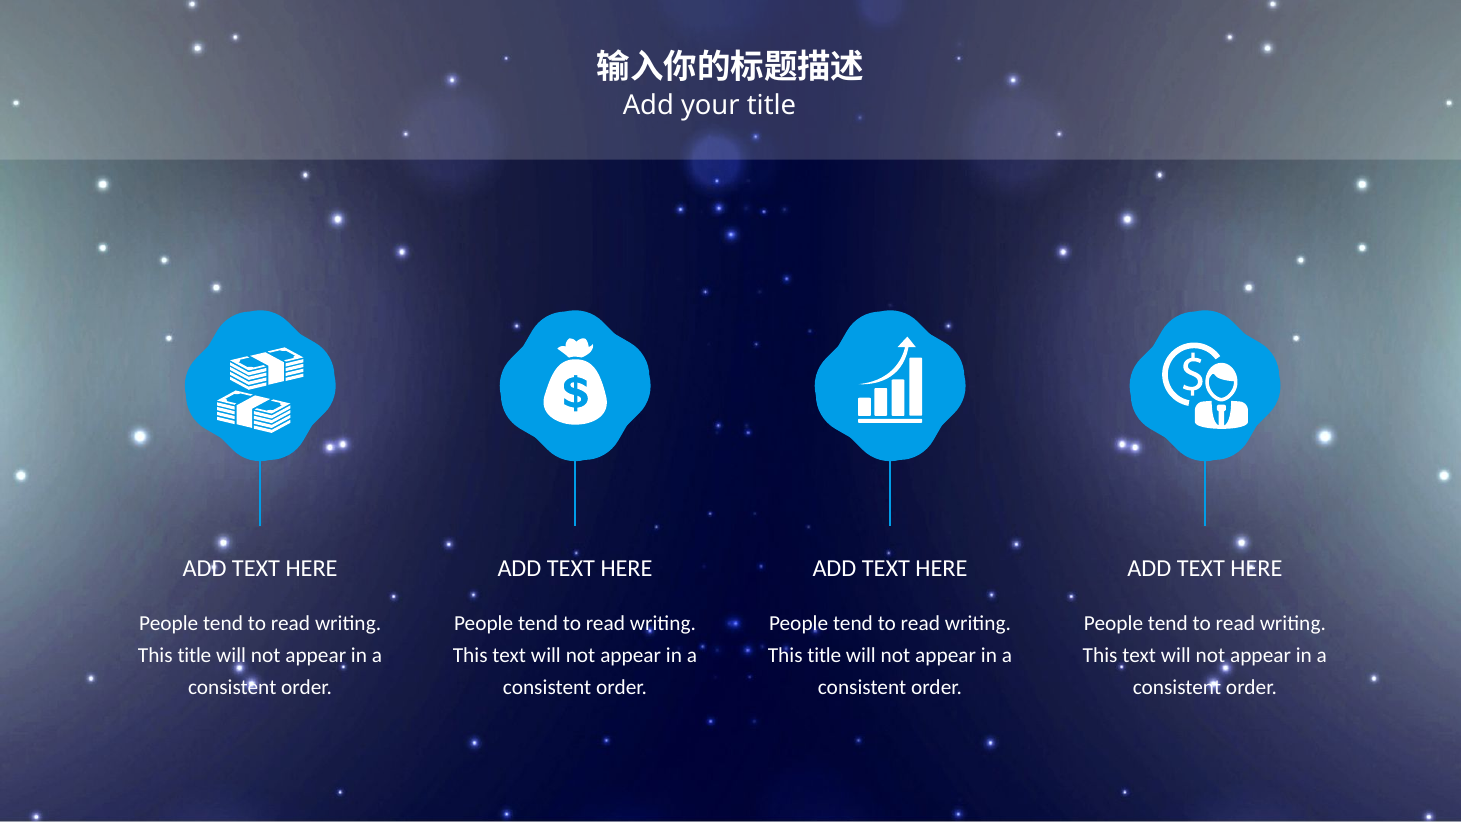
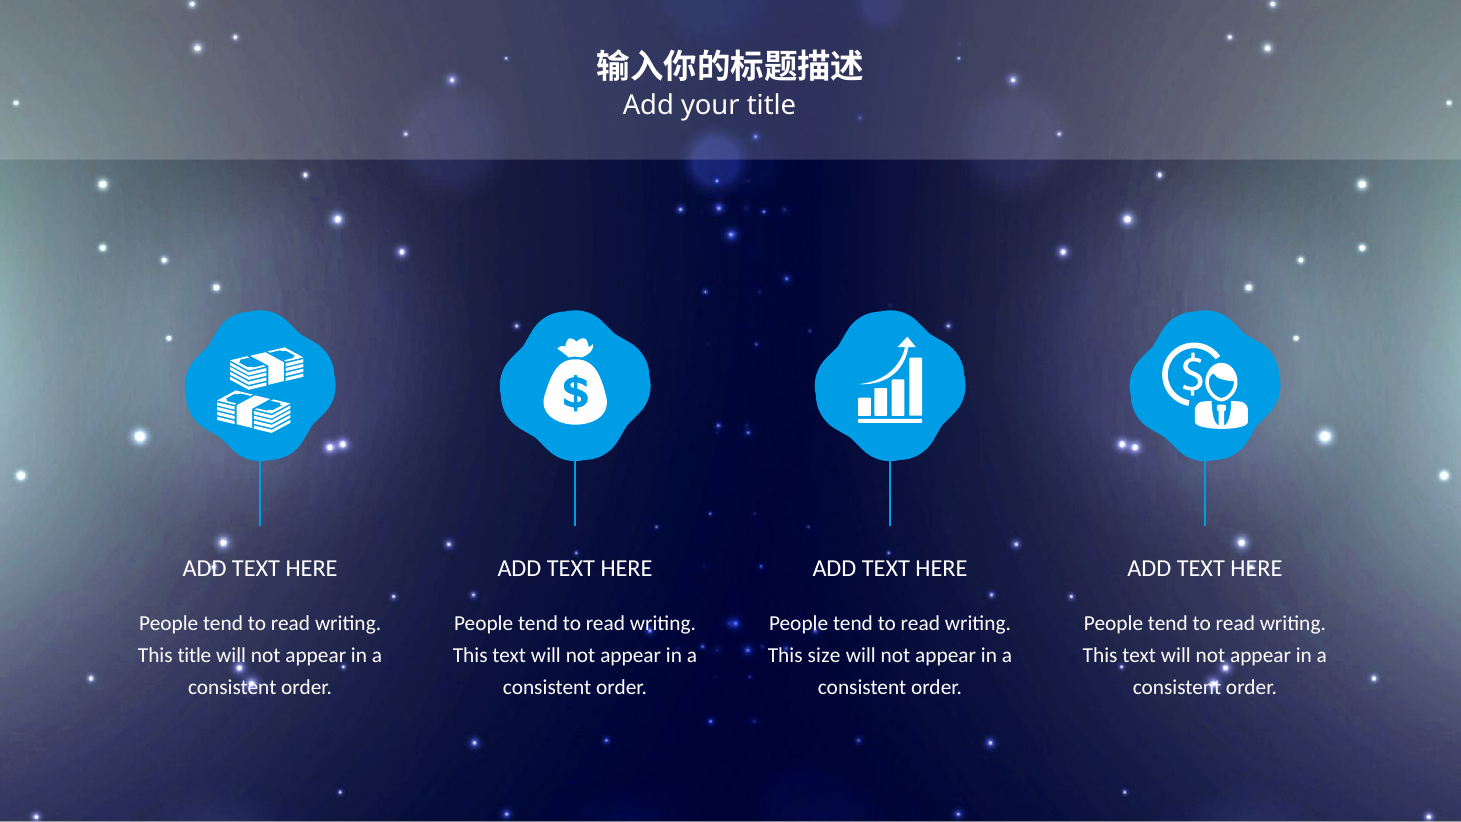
title: title -> size (824, 655)
